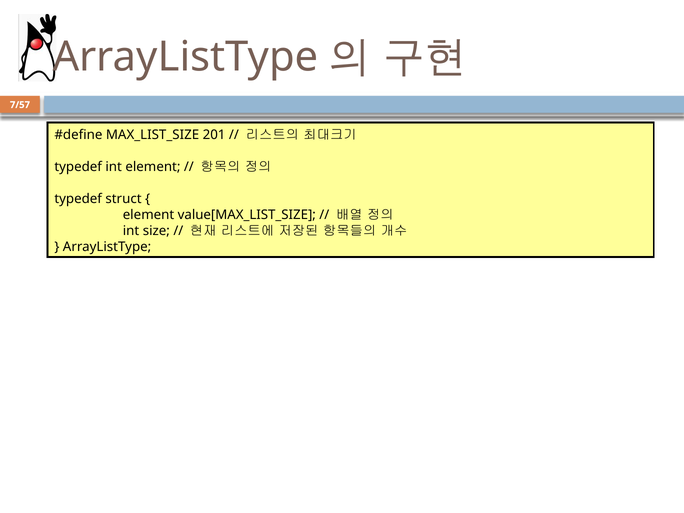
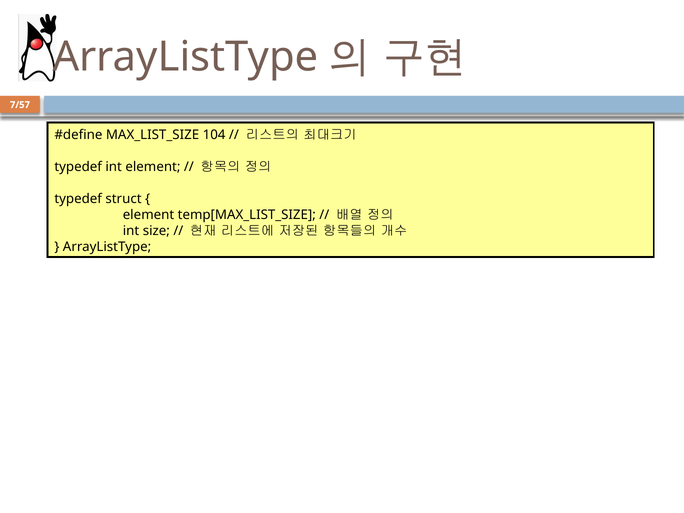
201: 201 -> 104 (214, 135)
value[MAX_LIST_SIZE: value[MAX_LIST_SIZE -> temp[MAX_LIST_SIZE (247, 215)
